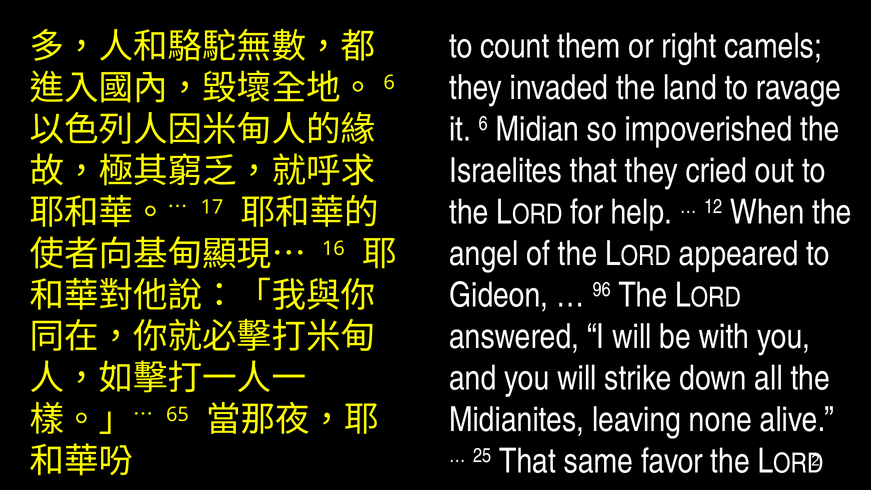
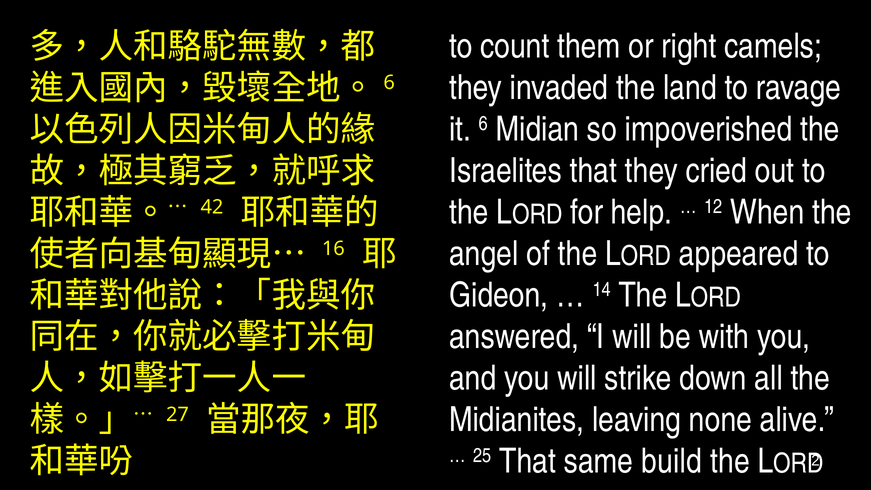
17: 17 -> 42 (212, 207)
96: 96 -> 14 (602, 290)
65: 65 -> 27 (177, 414)
favor: favor -> build (672, 461)
